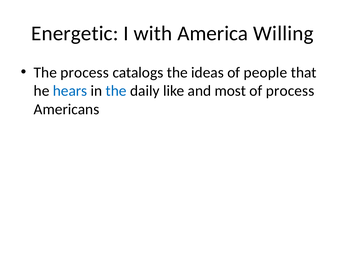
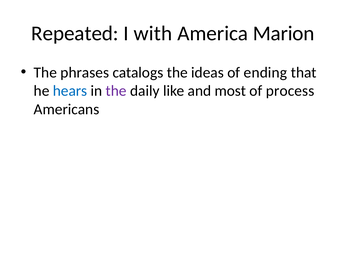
Energetic: Energetic -> Repeated (75, 33)
Willing: Willing -> Marion (284, 33)
The process: process -> phrases (85, 73)
people: people -> ending (265, 73)
the colour: blue -> purple (116, 91)
